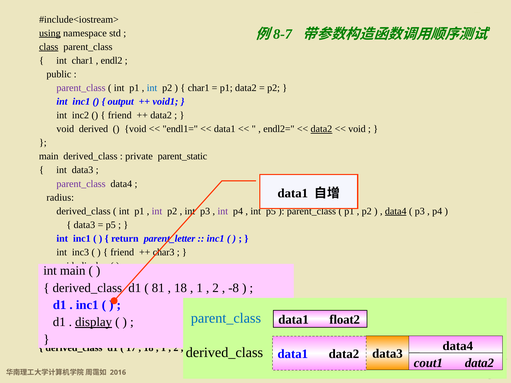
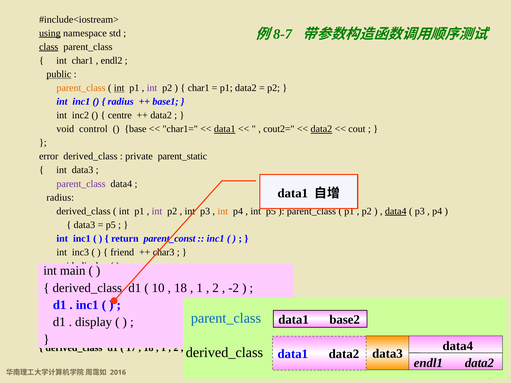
public underline: none -> present (59, 74)
parent_class colour: purple -> orange (81, 88)
int underline: none -> present (119, 88)
int colour: blue -> purple (152, 88)
output: output -> radius (121, 102)
void1: void1 -> base1 (166, 102)
friend: friend -> centre (120, 115)
derived: derived -> control (93, 129)
void: void -> base (135, 129)
endl1=: endl1= -> char1= (180, 129)
data1 underline: none -> present (225, 129)
endl2=: endl2= -> cout2= (279, 129)
void: void -> cout (357, 129)
main: main -> error (49, 156)
int colour: purple -> orange (223, 211)
parent_letter: parent_letter -> parent_const (170, 239)
81: 81 -> 10 (158, 288)
-8: -8 -> -2 (234, 288)
float2: float2 -> base2 (345, 320)
display underline: present -> none (94, 322)
cout1: cout1 -> endl1 (428, 363)
